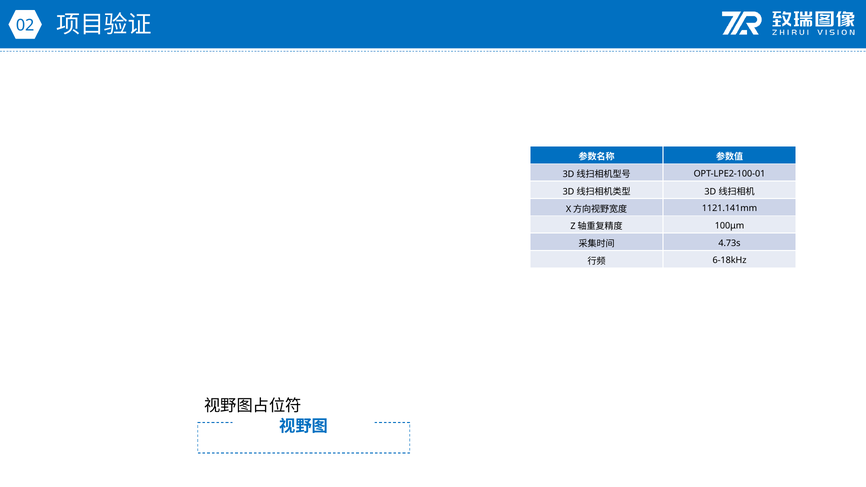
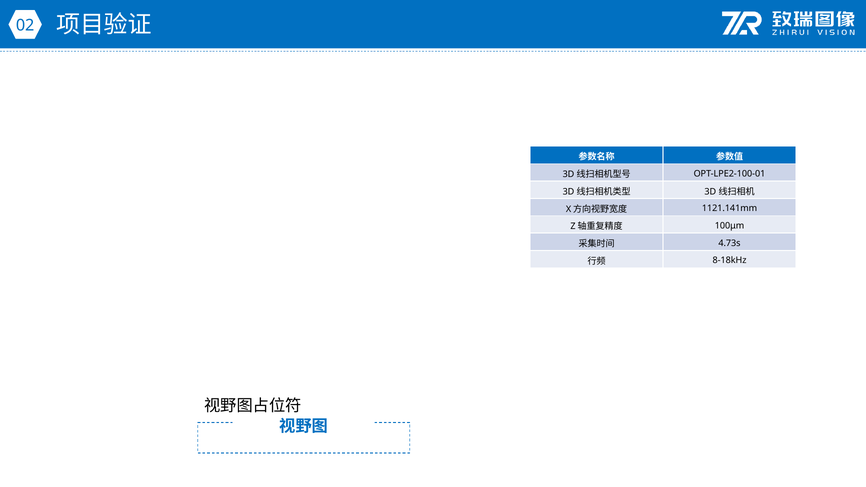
6-18kHz: 6-18kHz -> 8-18kHz (730, 260)
